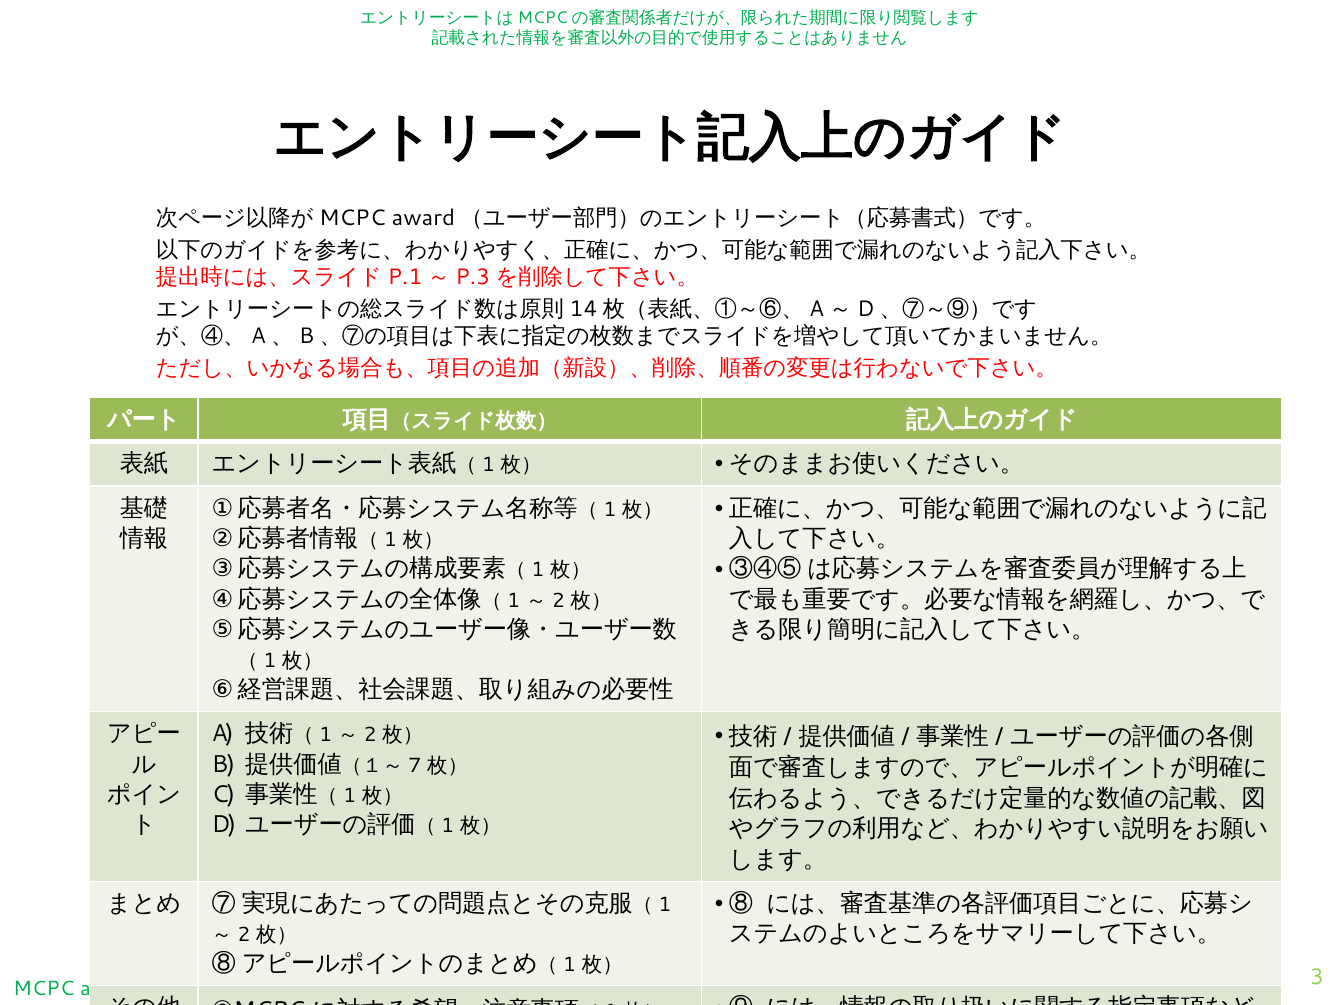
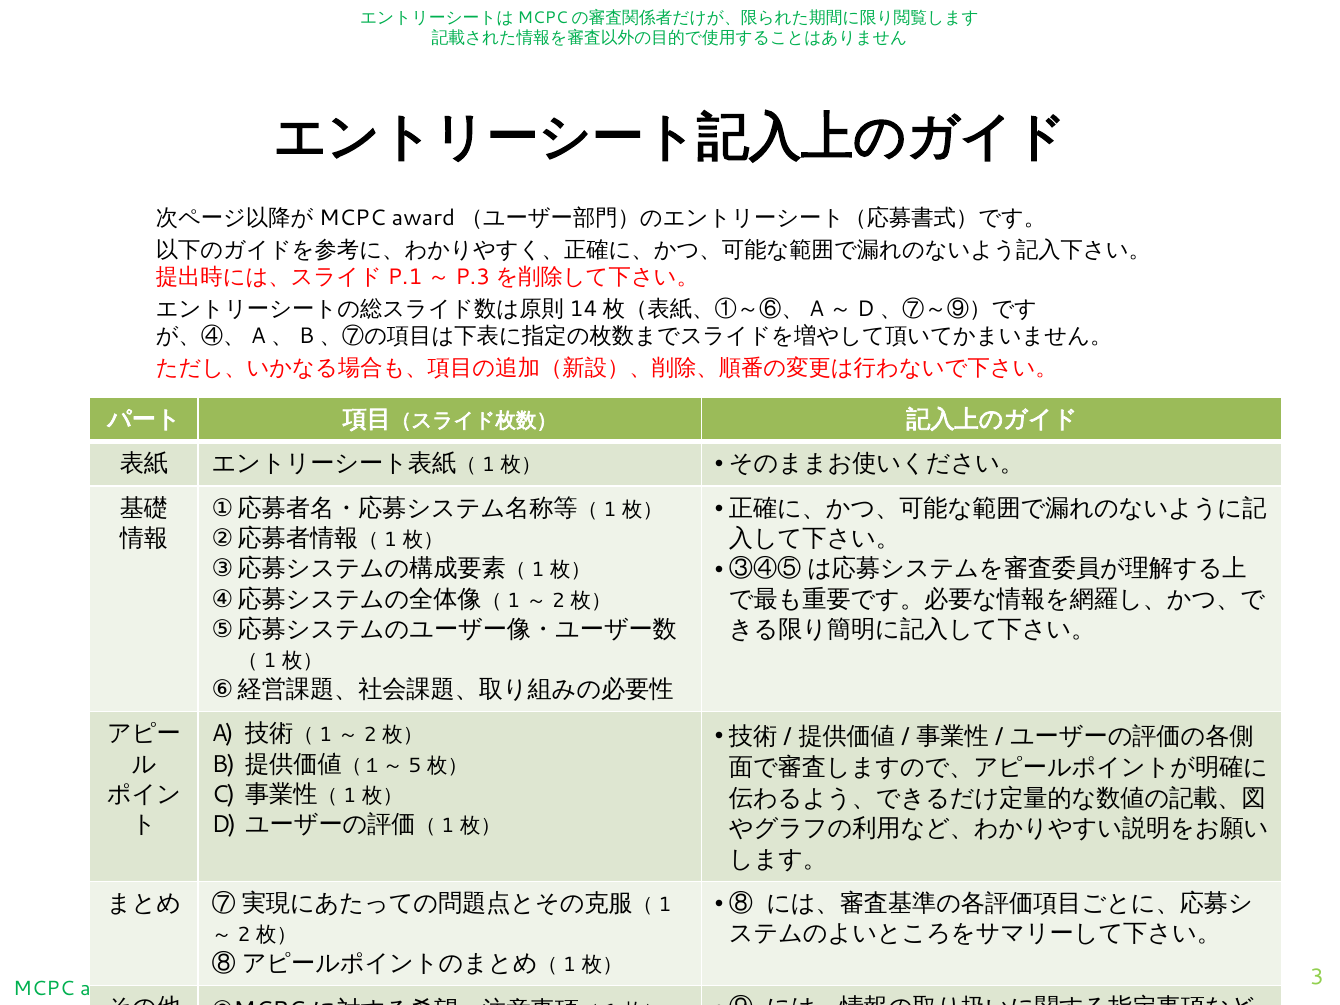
7: 7 -> 5 (415, 765)
